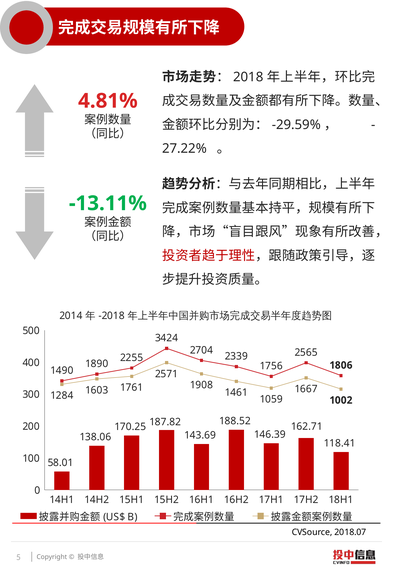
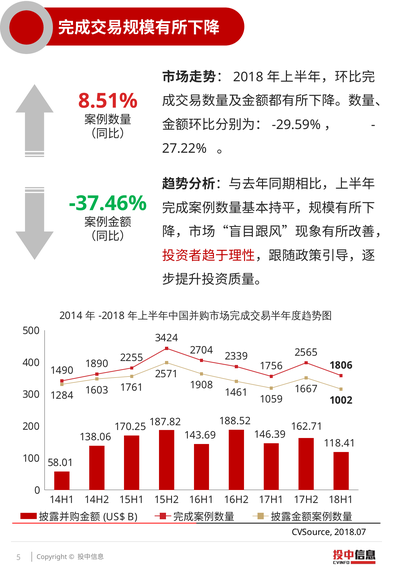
4.81%: 4.81% -> 8.51% (108, 101)
-13.11%: -13.11% -> -37.46% (108, 203)
